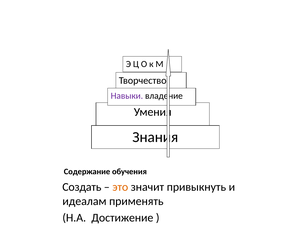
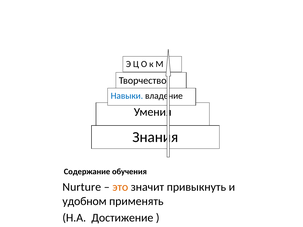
Навыки colour: purple -> blue (127, 96)
Создать: Создать -> Nurture (82, 187)
идеалам: идеалам -> удобном (85, 201)
